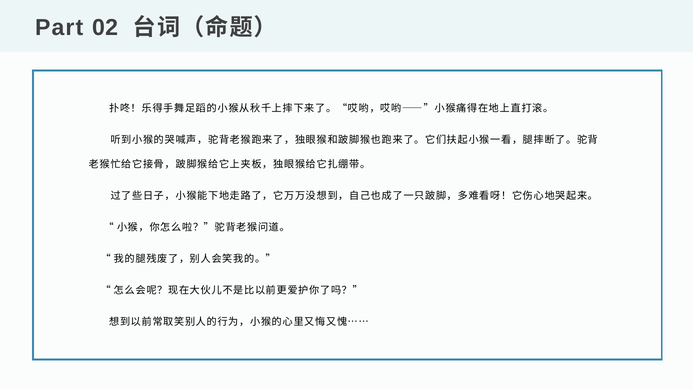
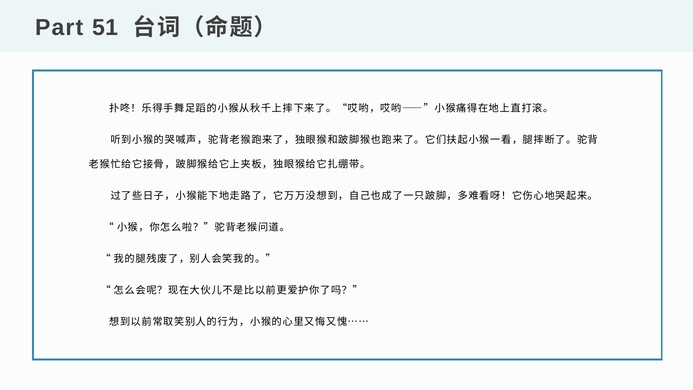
02: 02 -> 51 (105, 28)
